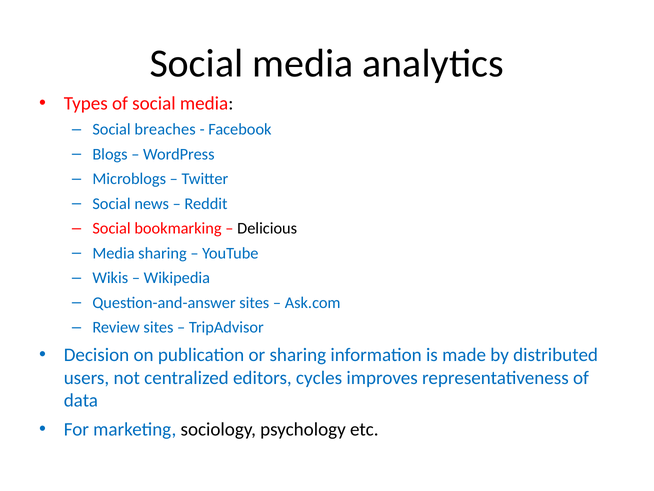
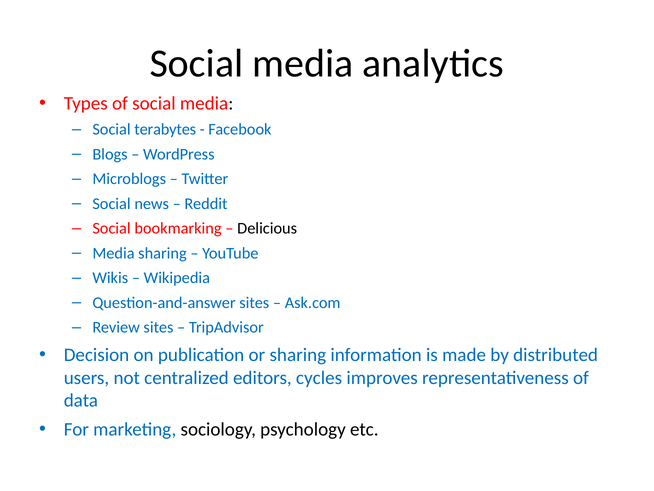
breaches: breaches -> terabytes (165, 129)
